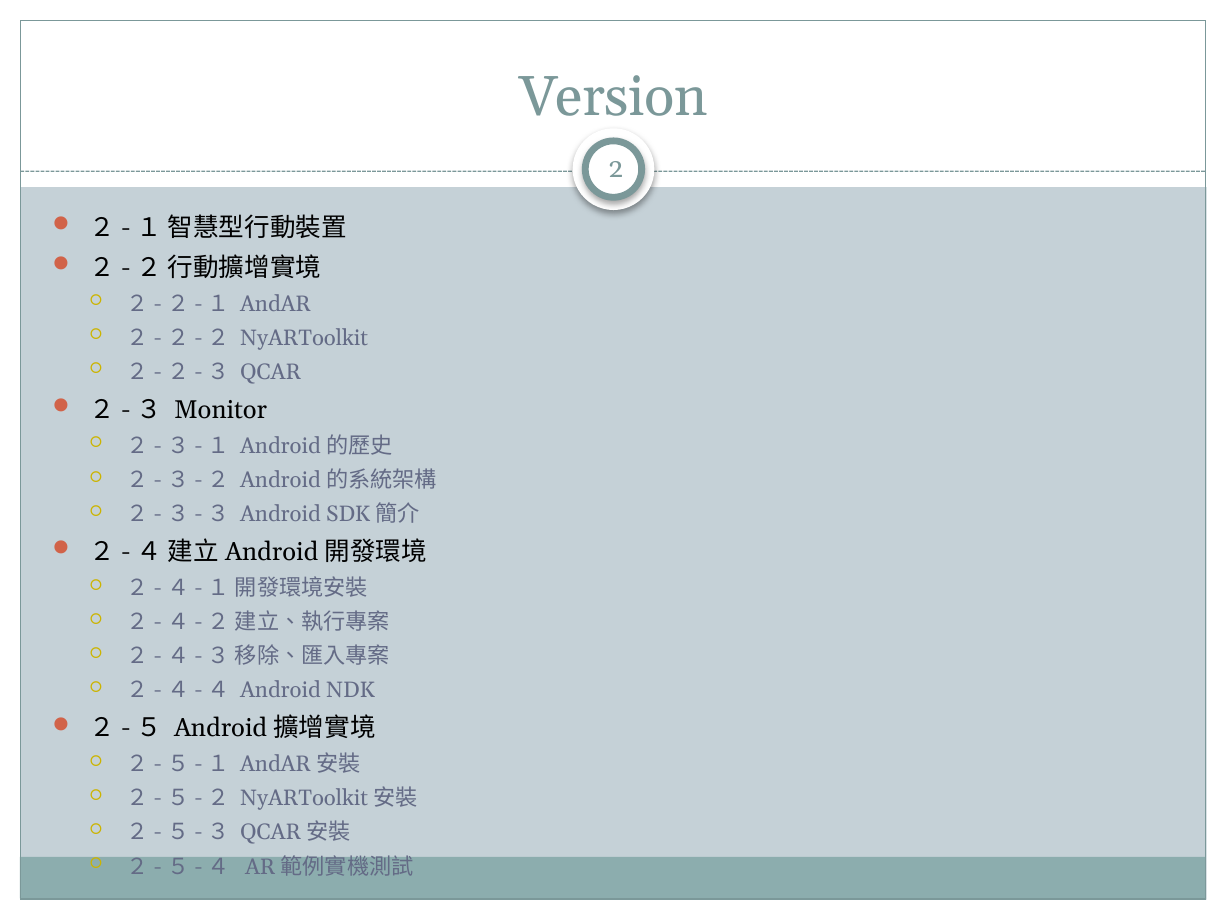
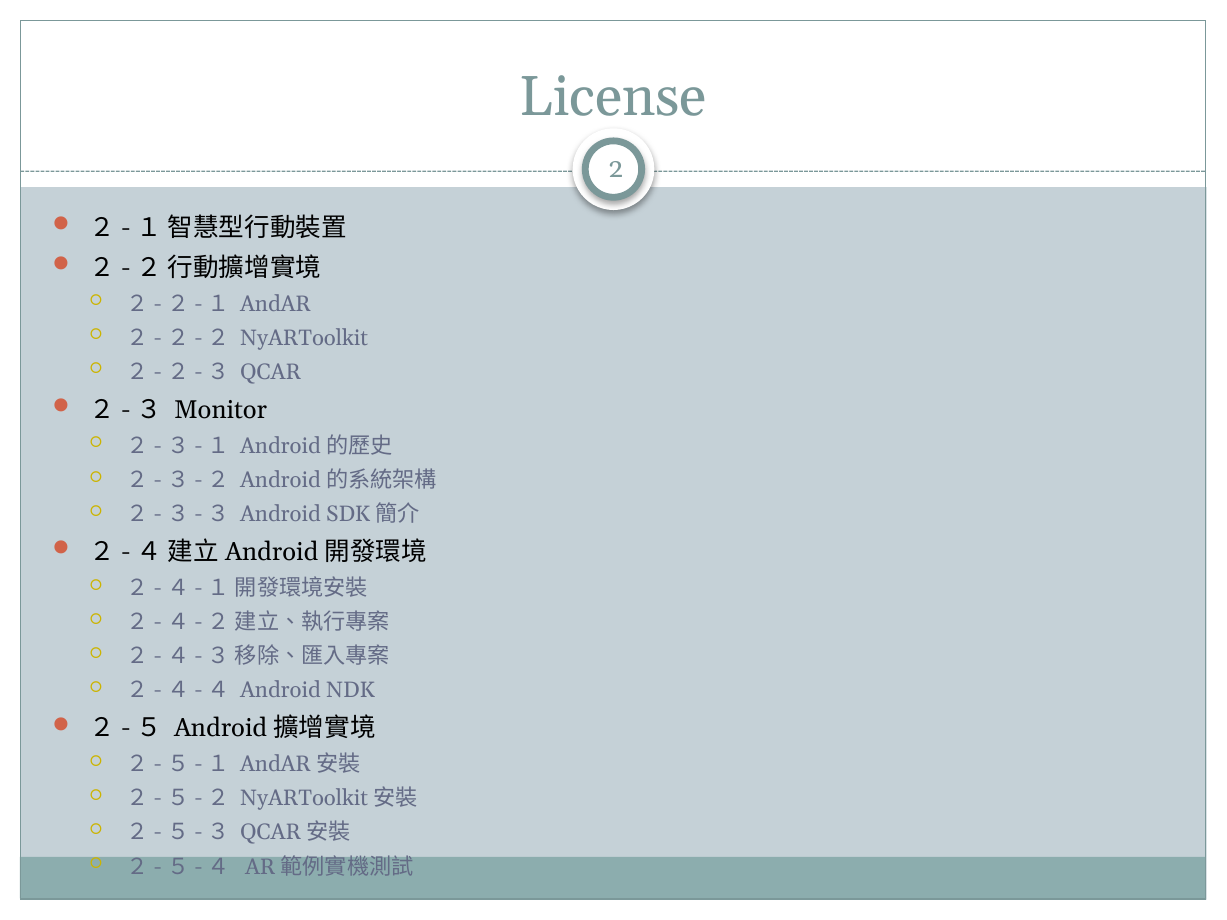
Version: Version -> License (613, 97)
